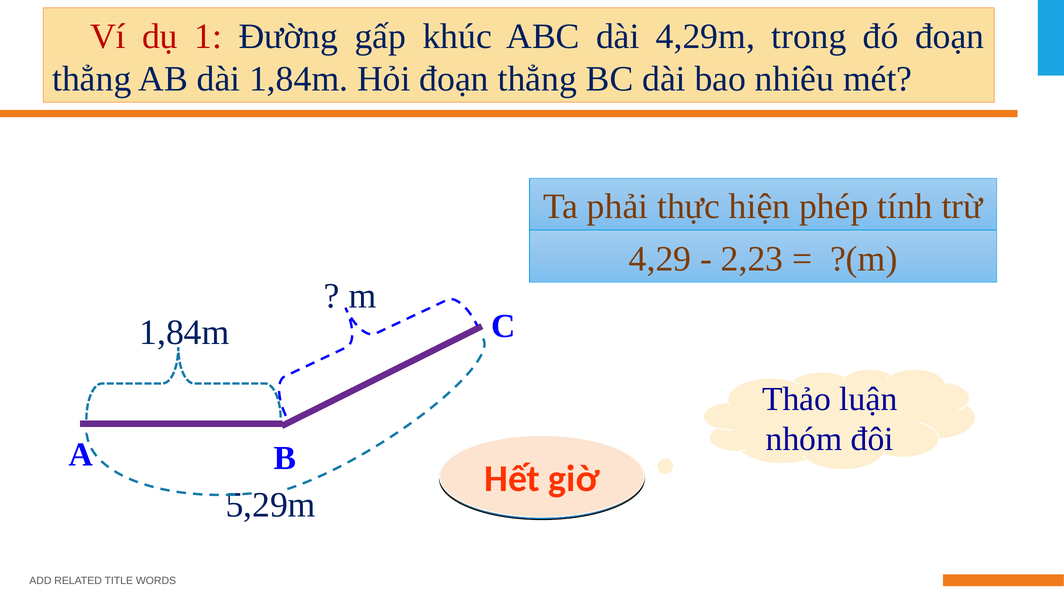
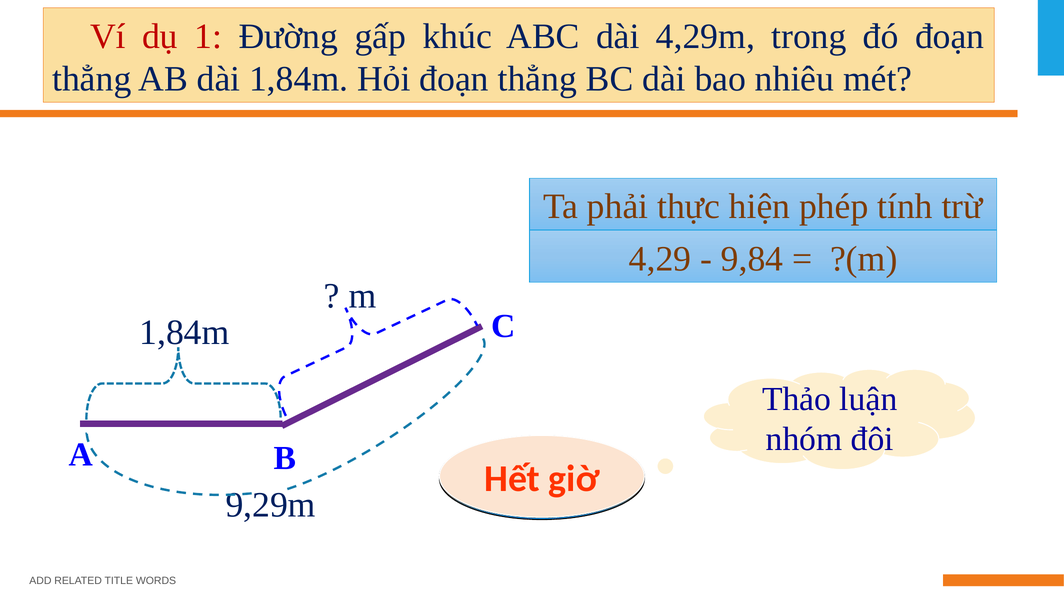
2,23: 2,23 -> 9,84 (752, 259)
5,29m: 5,29m -> 9,29m (271, 505)
